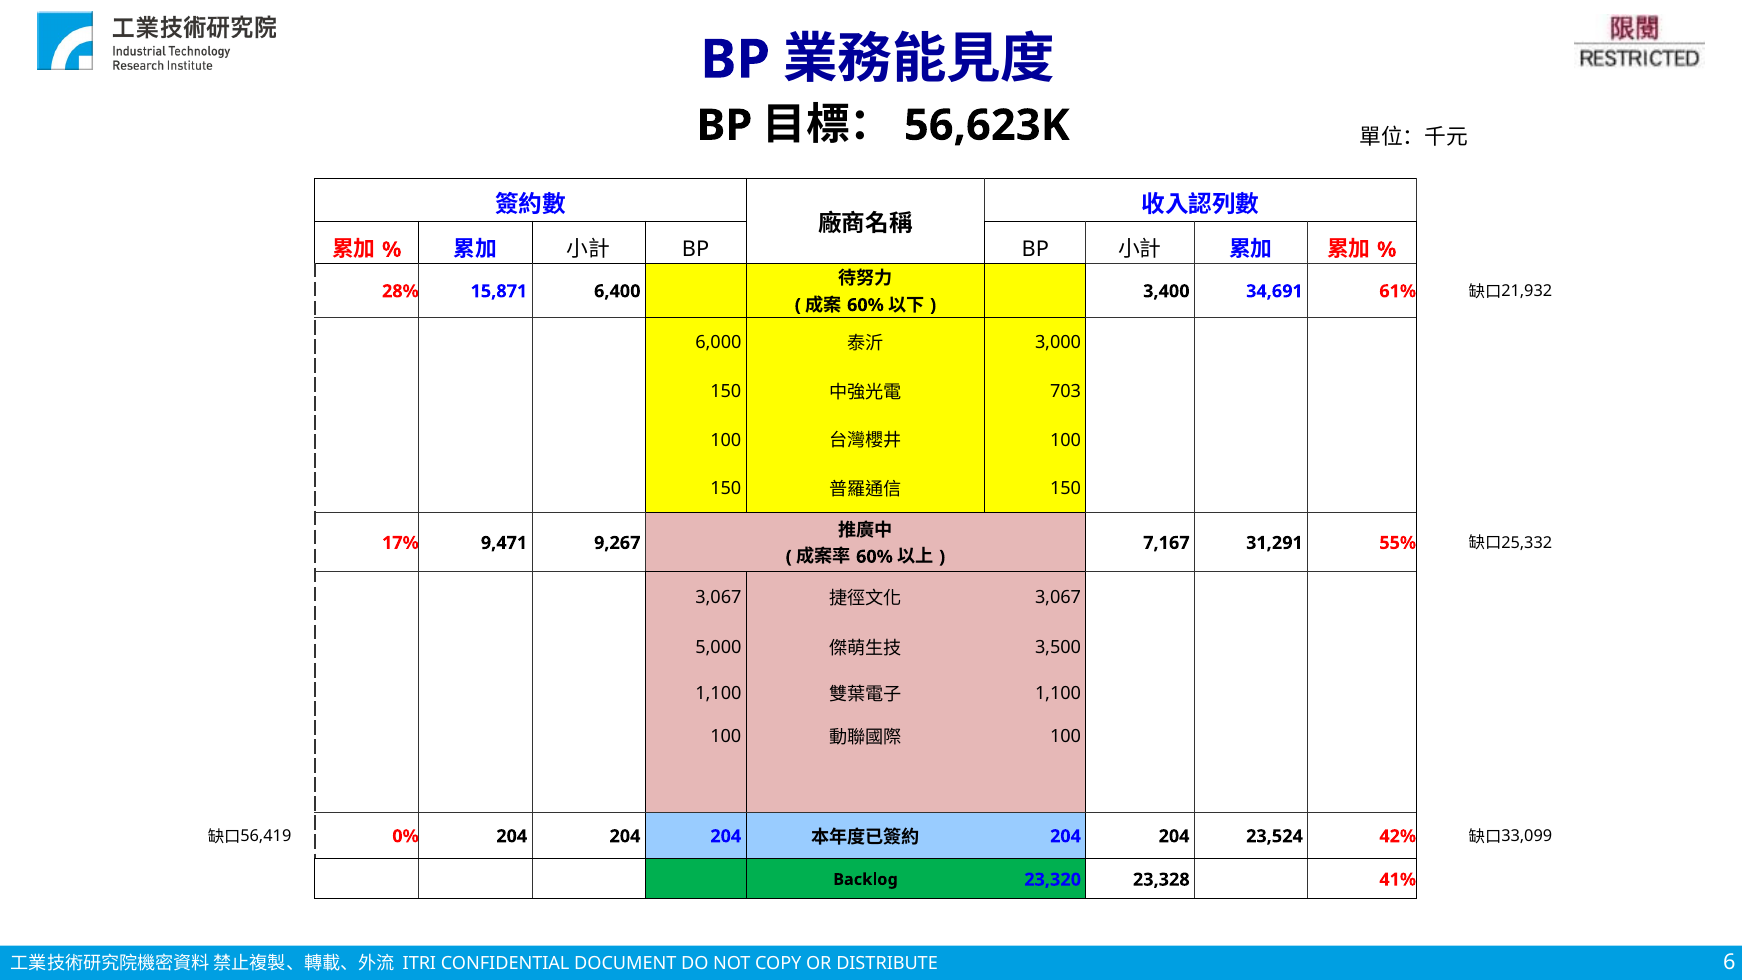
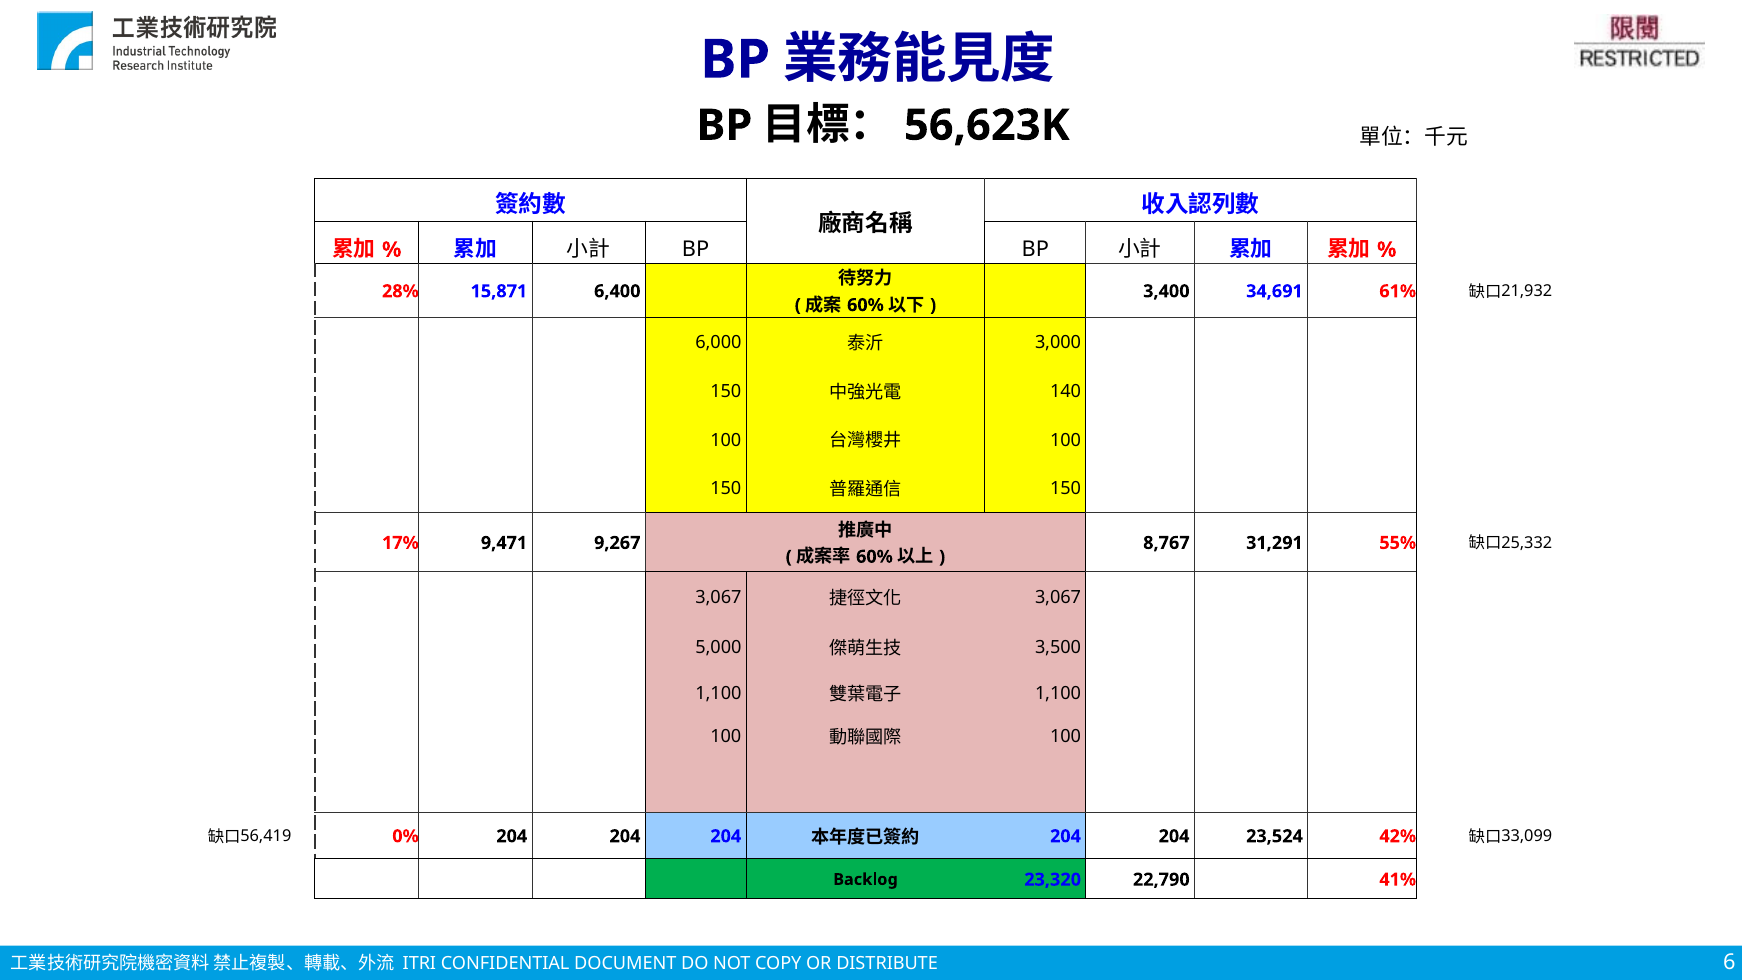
703: 703 -> 140 (1066, 391)
7,167: 7,167 -> 8,767 (1166, 543)
23,328: 23,328 -> 22,790 (1161, 880)
